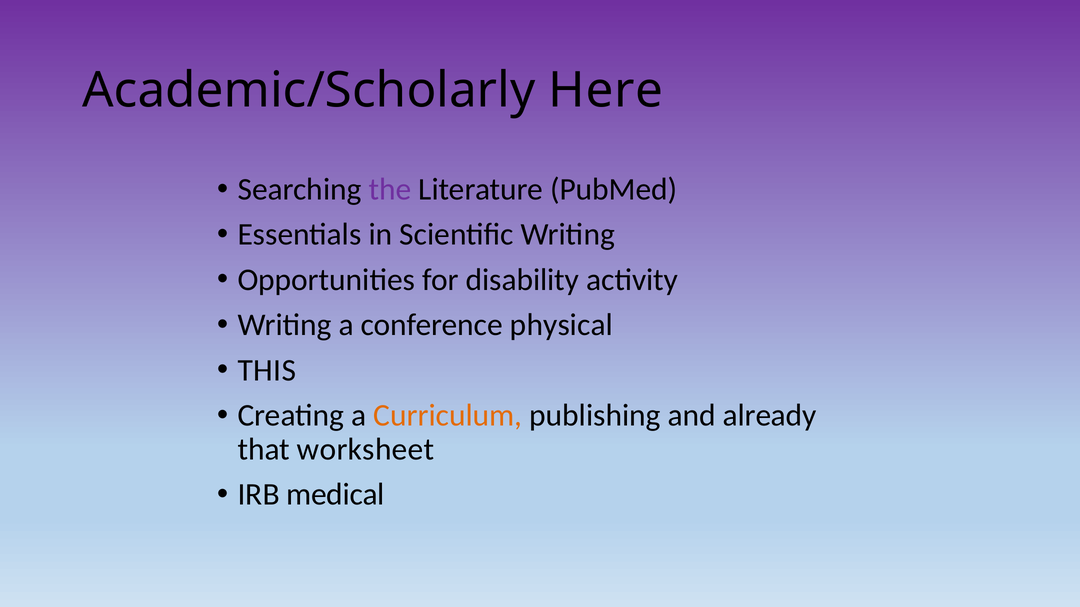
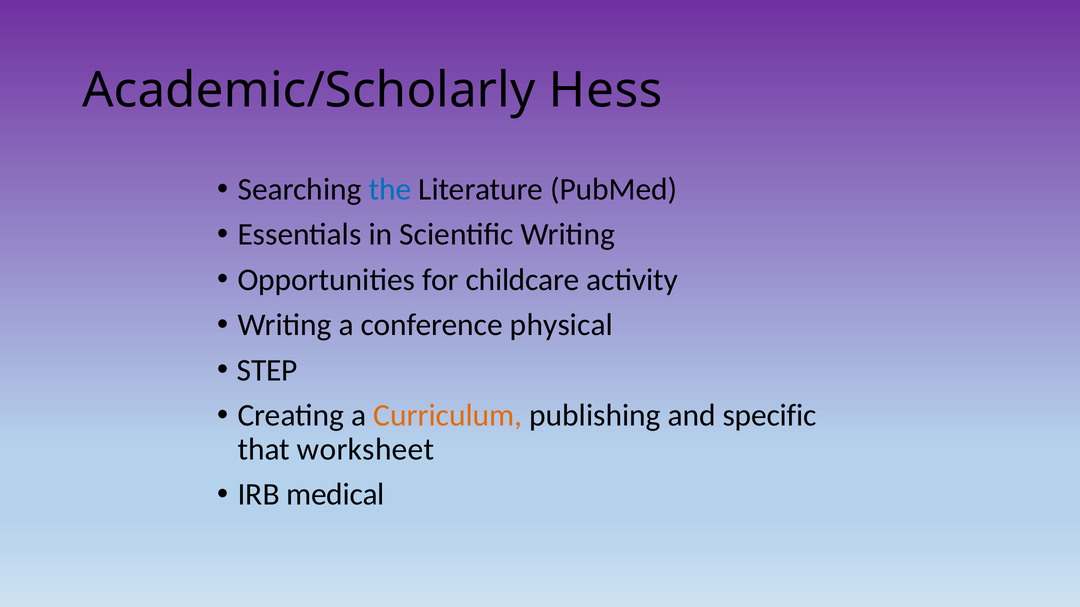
Here: Here -> Hess (606, 91)
the colour: purple -> blue (390, 190)
disability: disability -> childcare (523, 280)
THIS: THIS -> STEP (267, 370)
already: already -> specific (770, 416)
